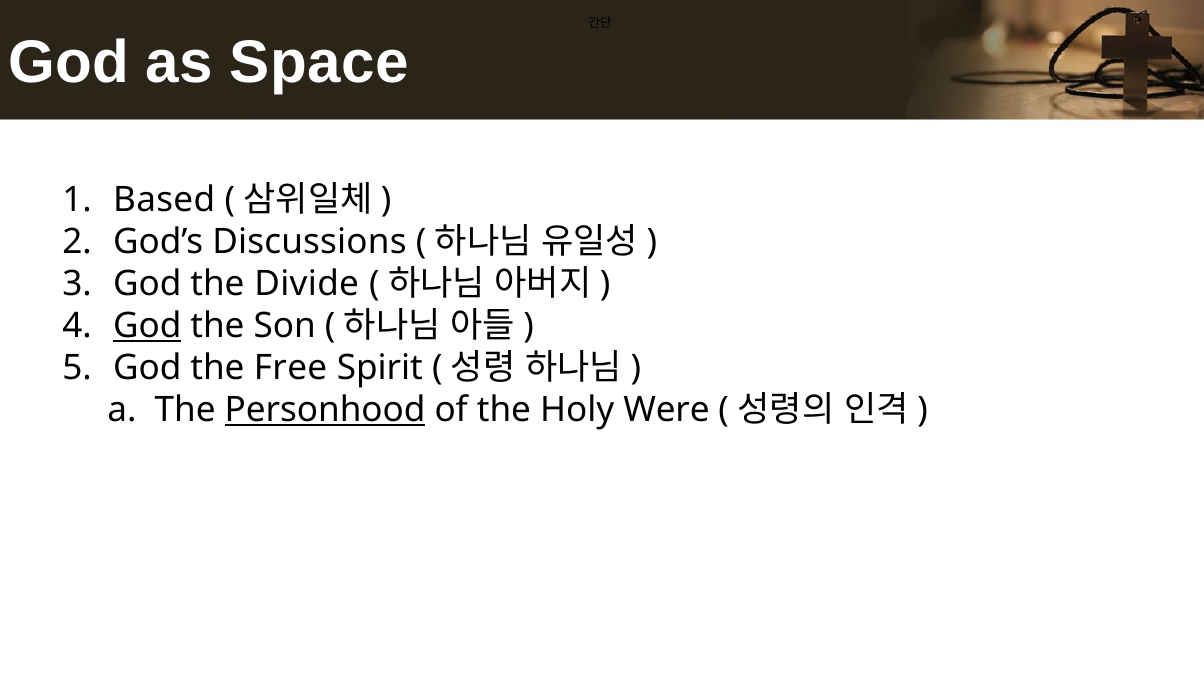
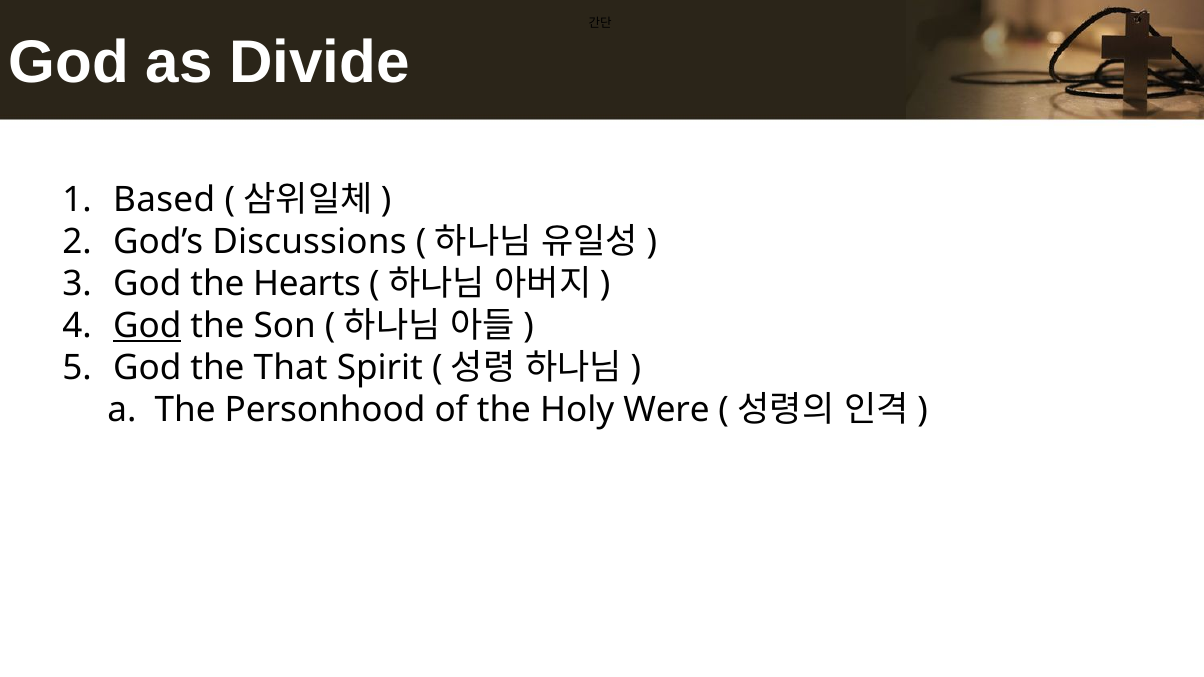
Space: Space -> Divide (319, 62)
Divide: Divide -> Hearts (307, 284)
Free: Free -> That (291, 368)
Personhood underline: present -> none (325, 410)
